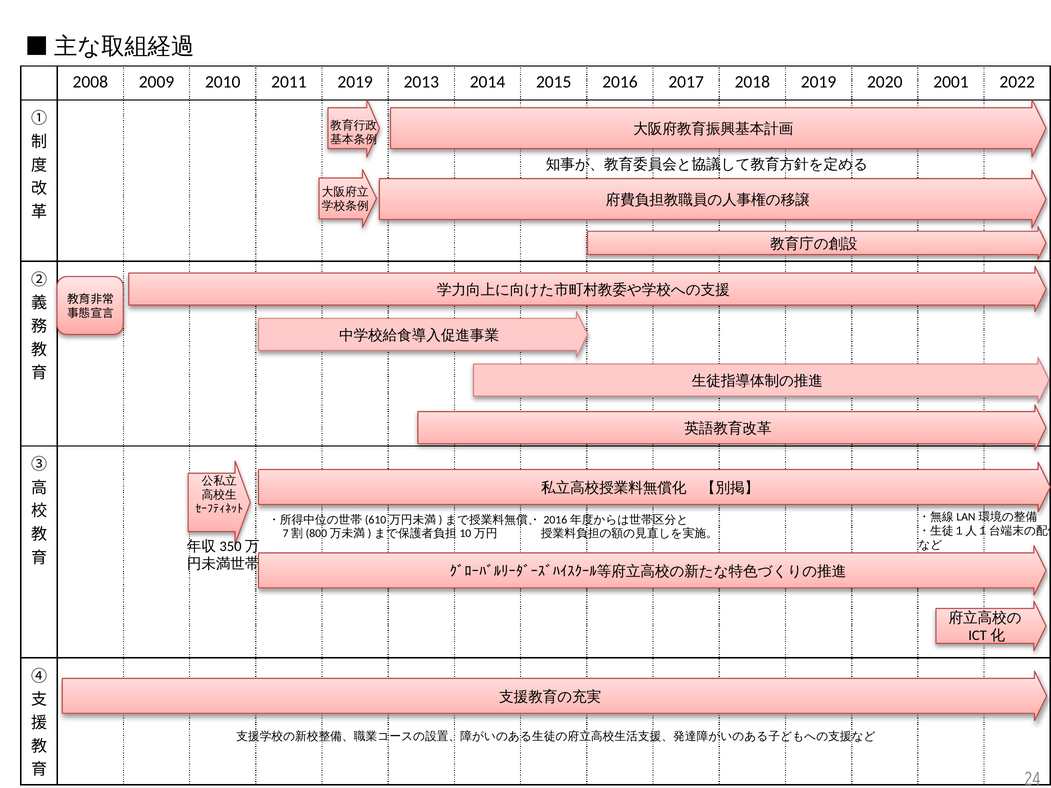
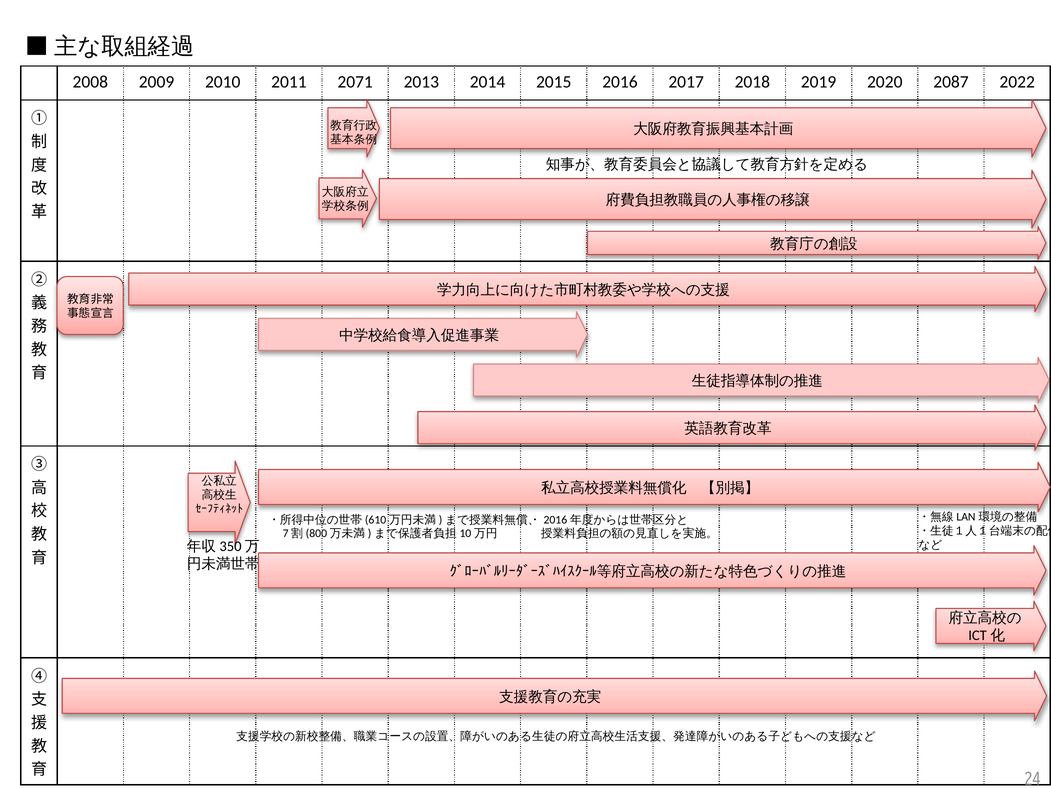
2011 2019: 2019 -> 2071 (355, 82)
2001: 2001 -> 2087 (951, 82)
